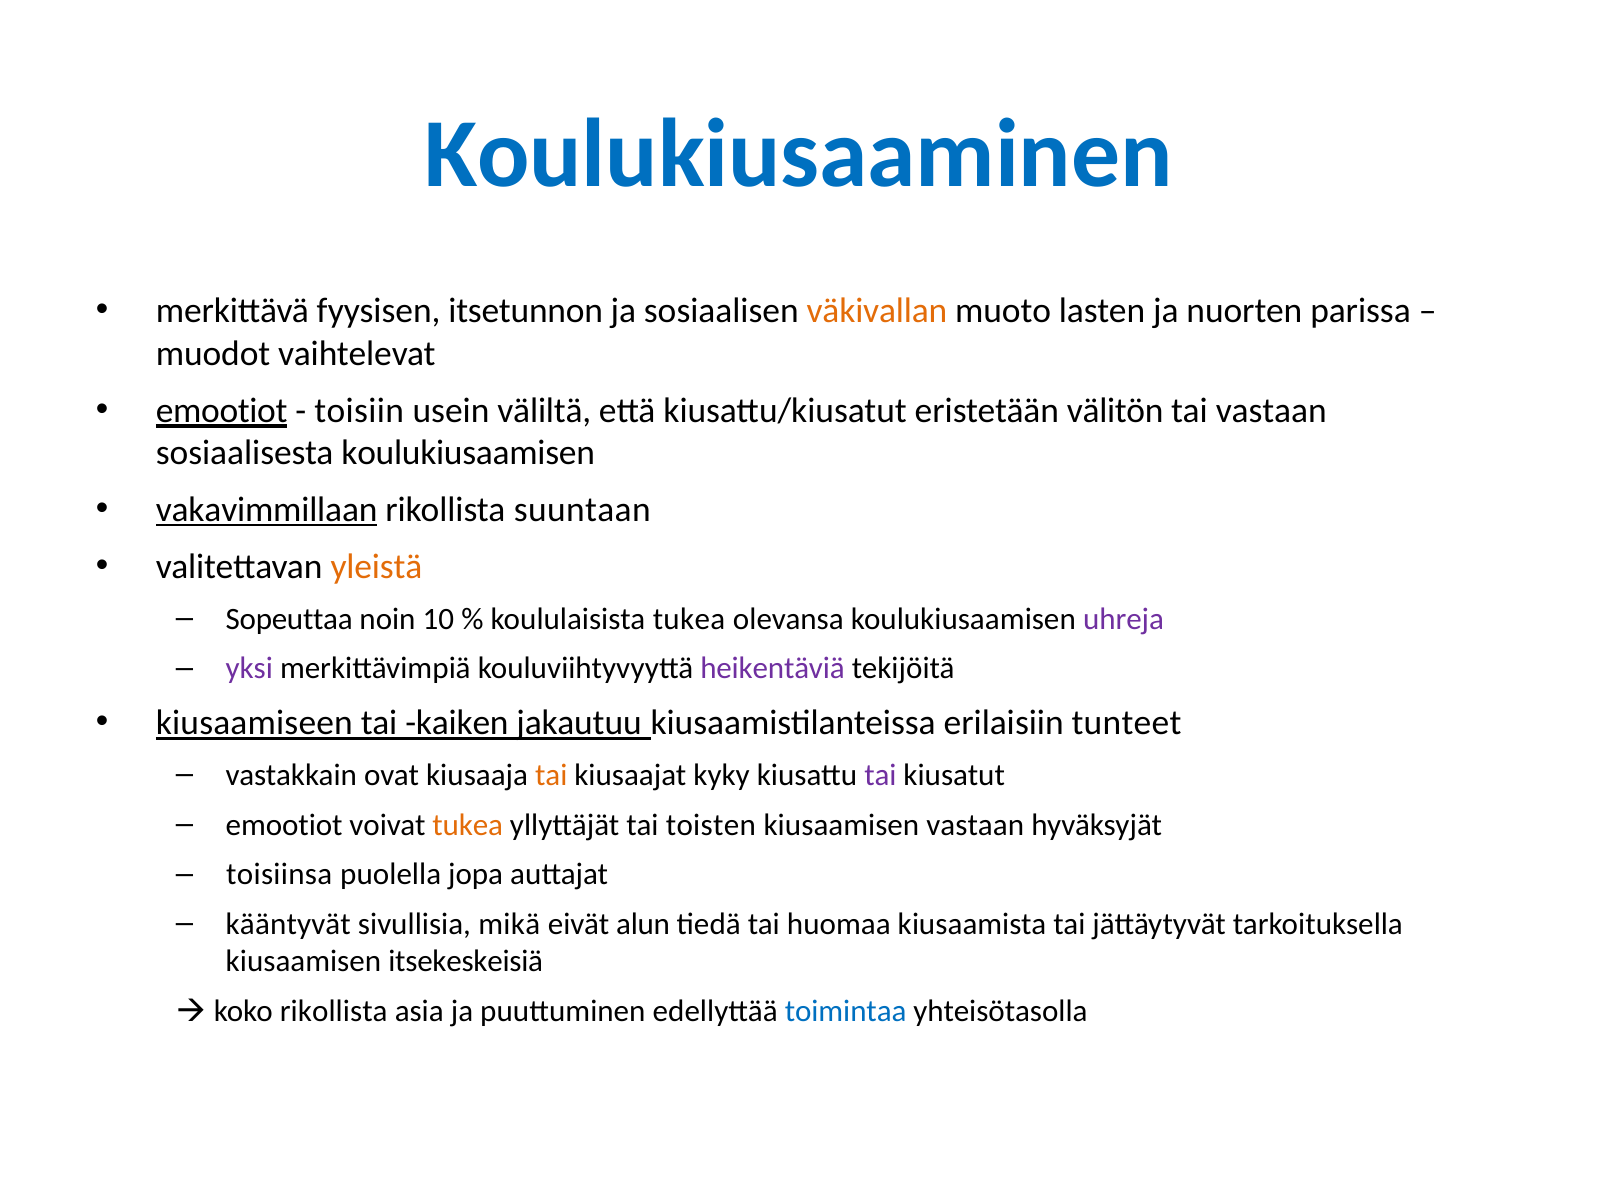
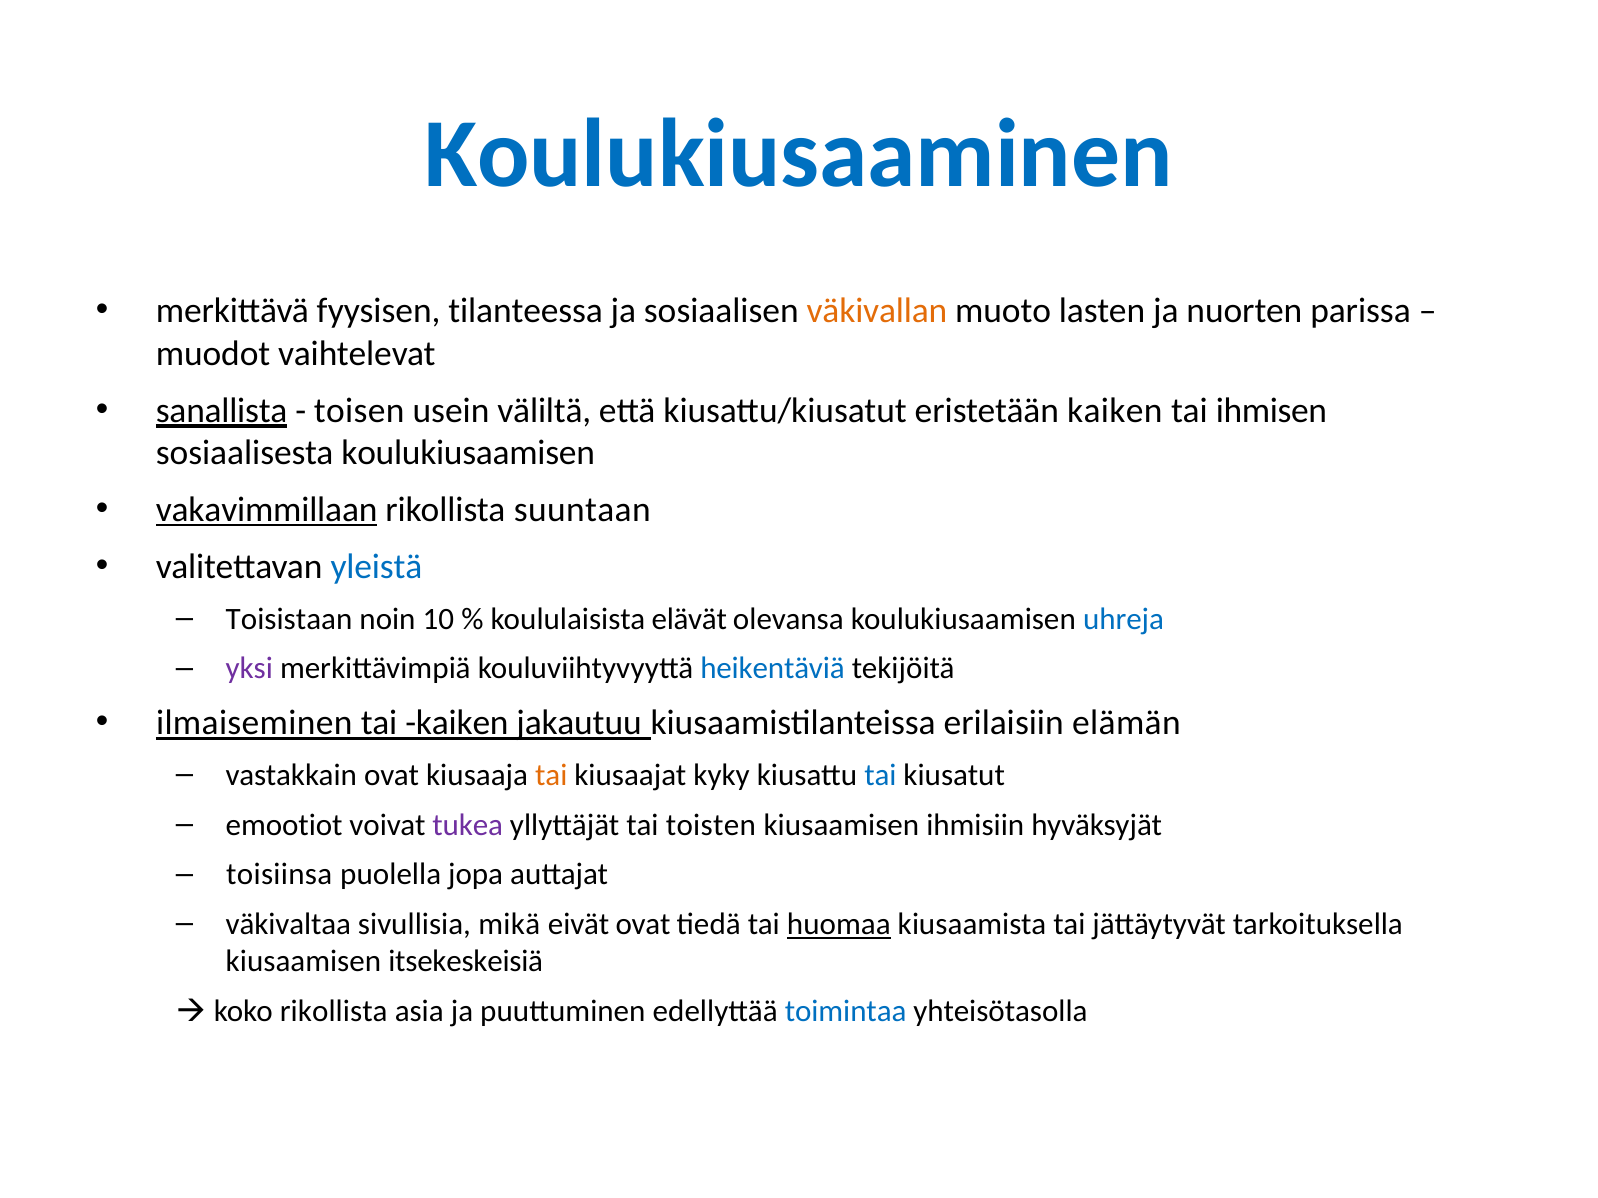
itsetunnon: itsetunnon -> tilanteessa (526, 311)
emootiot: emootiot -> sanallista (222, 411)
toisiin: toisiin -> toisen (359, 411)
eristetään välitön: välitön -> kaiken (1115, 411)
tai vastaan: vastaan -> ihmisen (1271, 411)
yleistä colour: orange -> blue (376, 567)
Sopeuttaa: Sopeuttaa -> Toisistaan (289, 619)
koululaisista tukea: tukea -> elävät (689, 619)
uhreja colour: purple -> blue (1123, 619)
heikentäviä colour: purple -> blue (772, 669)
kiusaamiseen: kiusaamiseen -> ilmaiseminen (254, 723)
tunteet: tunteet -> elämän (1126, 723)
tai colour: purple -> blue (880, 775)
tukea colour: orange -> purple (468, 825)
kiusaamisen vastaan: vastaan -> ihmisiin (975, 825)
kääntyvät: kääntyvät -> väkivaltaa (288, 925)
eivät alun: alun -> ovat (643, 925)
huomaa underline: none -> present (839, 925)
